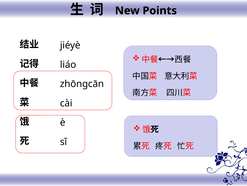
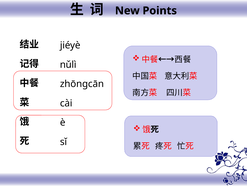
liáo: liáo -> nǔlì (68, 64)
